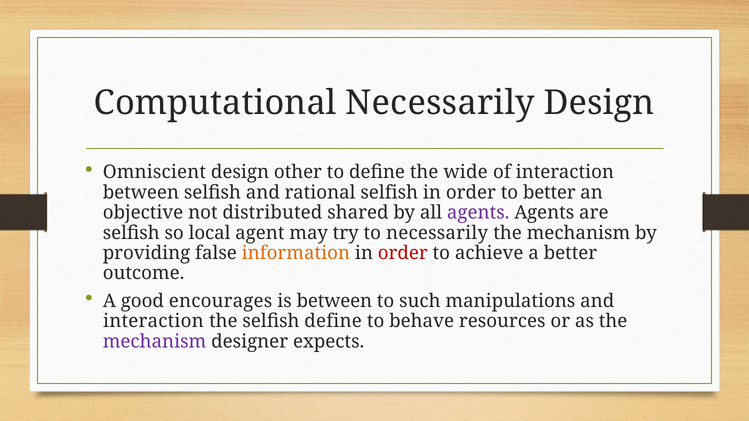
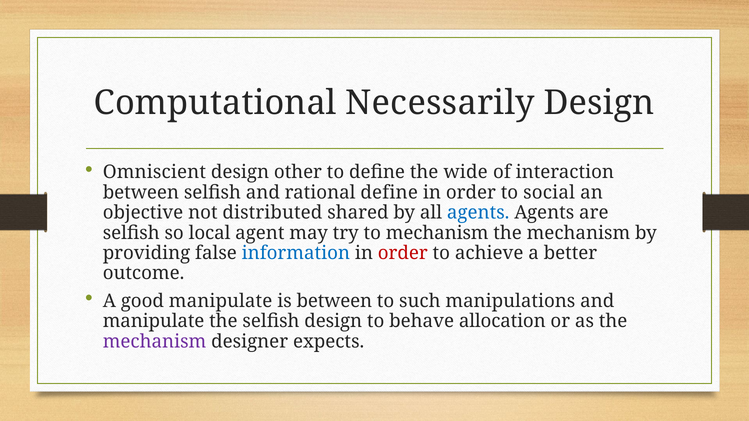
rational selfish: selfish -> define (389, 193)
to better: better -> social (549, 193)
agents colour: purple -> blue (478, 213)
to necessarily: necessarily -> mechanism (437, 233)
information colour: orange -> blue (296, 253)
good encourages: encourages -> manipulate (221, 301)
interaction: interaction -> manipulate (154, 322)
selfish define: define -> design (333, 322)
resources: resources -> allocation (502, 322)
